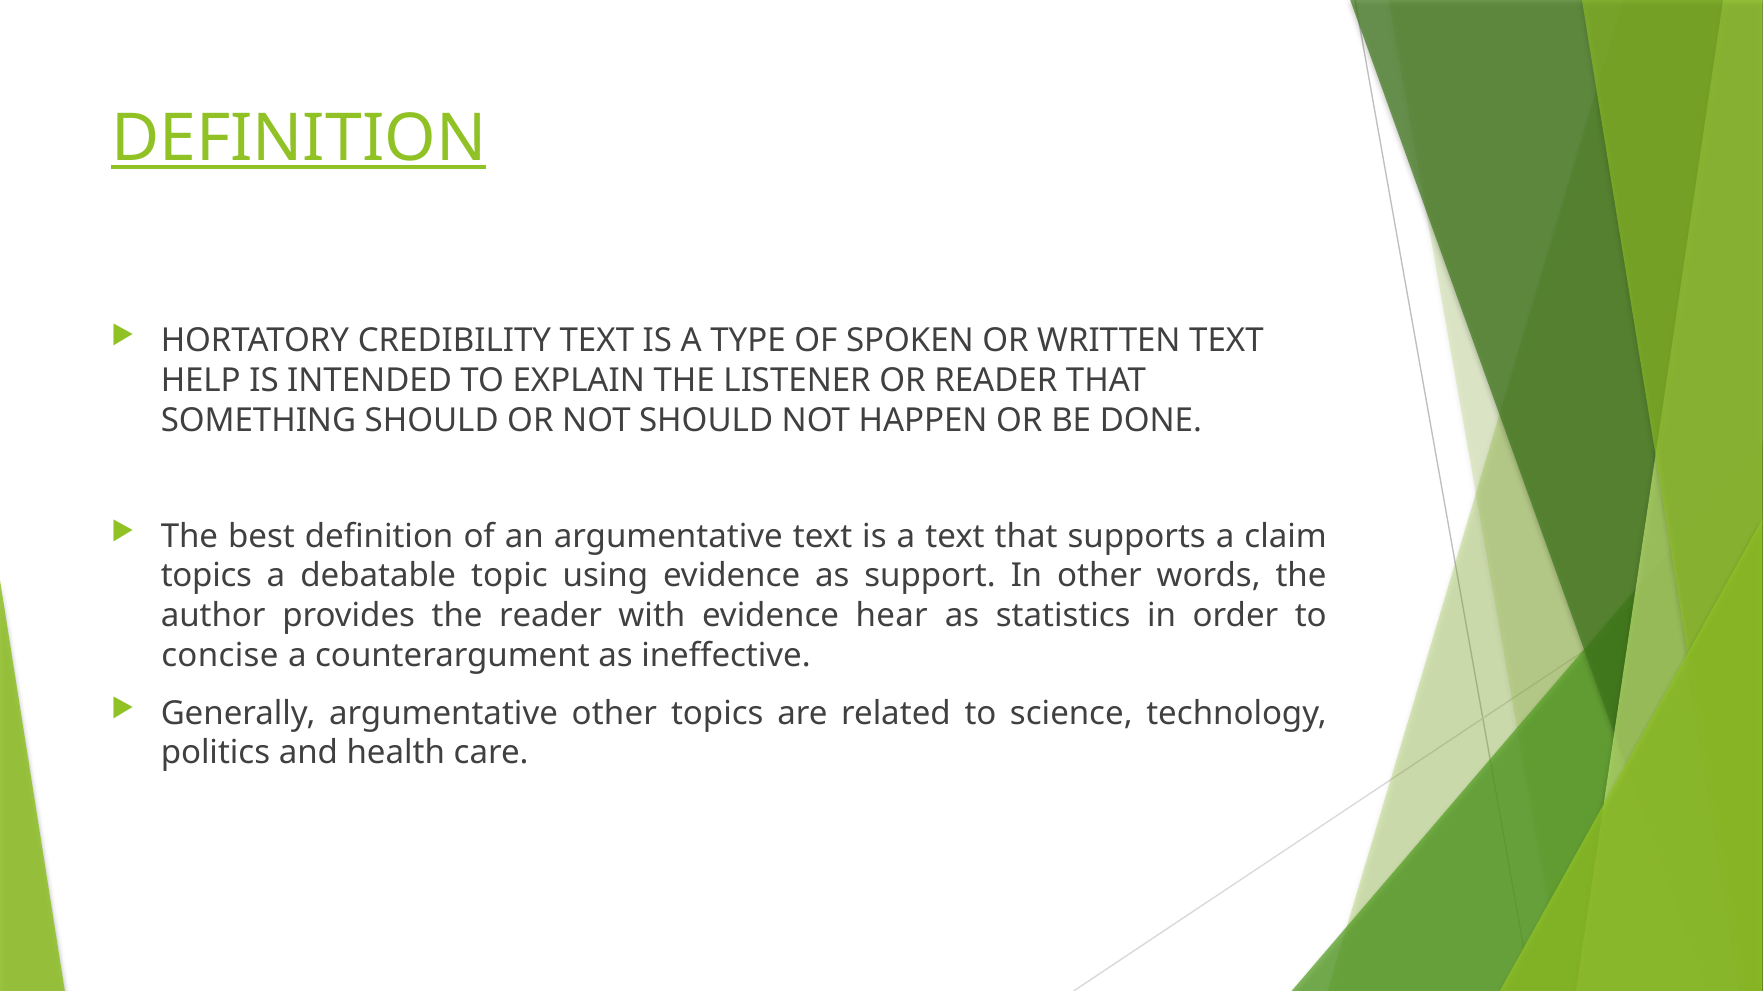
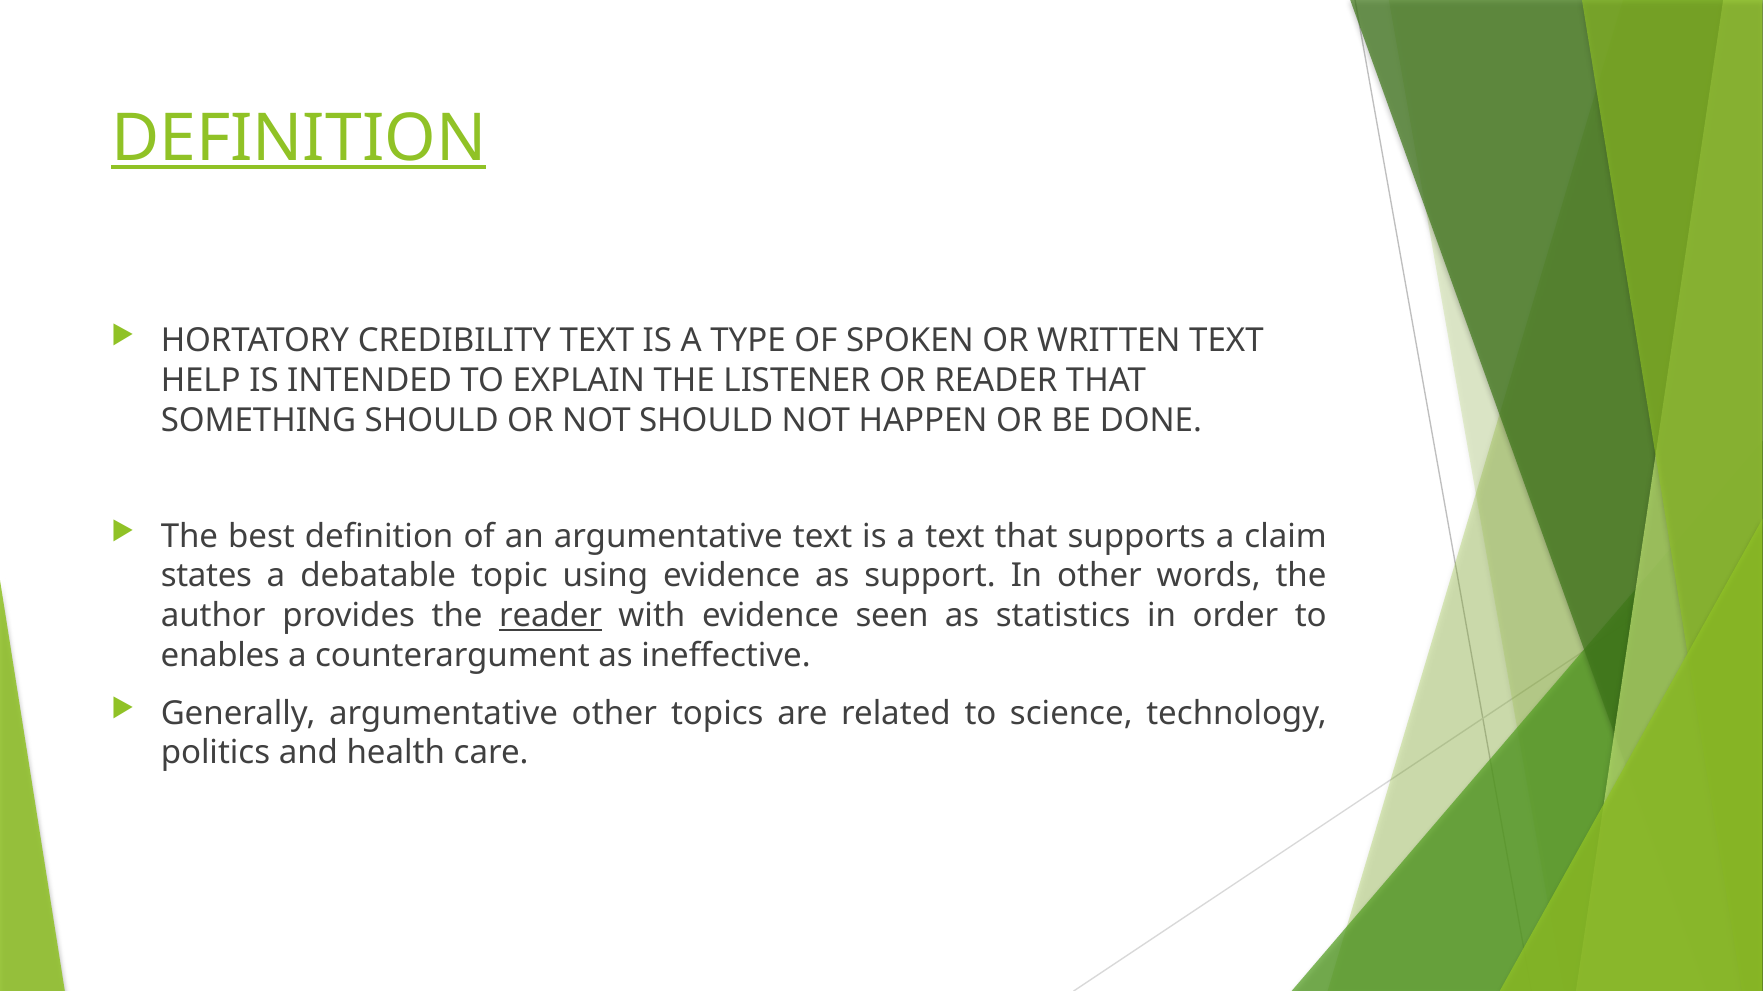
topics: topics -> states (206, 576)
reader underline: none -> present (551, 616)
hear: hear -> seen (892, 616)
concise: concise -> enables (220, 656)
